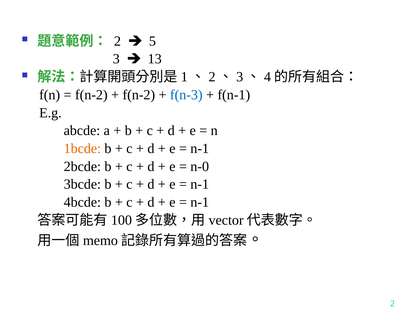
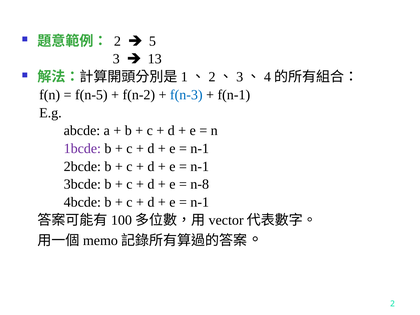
f(n-2: f(n-2 -> f(n-5 (91, 95)
1bcde colour: orange -> purple (82, 149)
n-0: n-0 -> n-1 (200, 166)
n-1: n-1 -> n-8 (200, 184)
